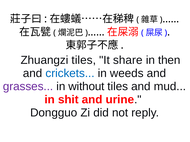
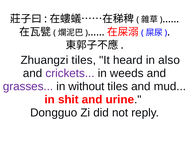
share: share -> heard (128, 60)
then: then -> also (169, 60)
crickets colour: blue -> purple (70, 73)
